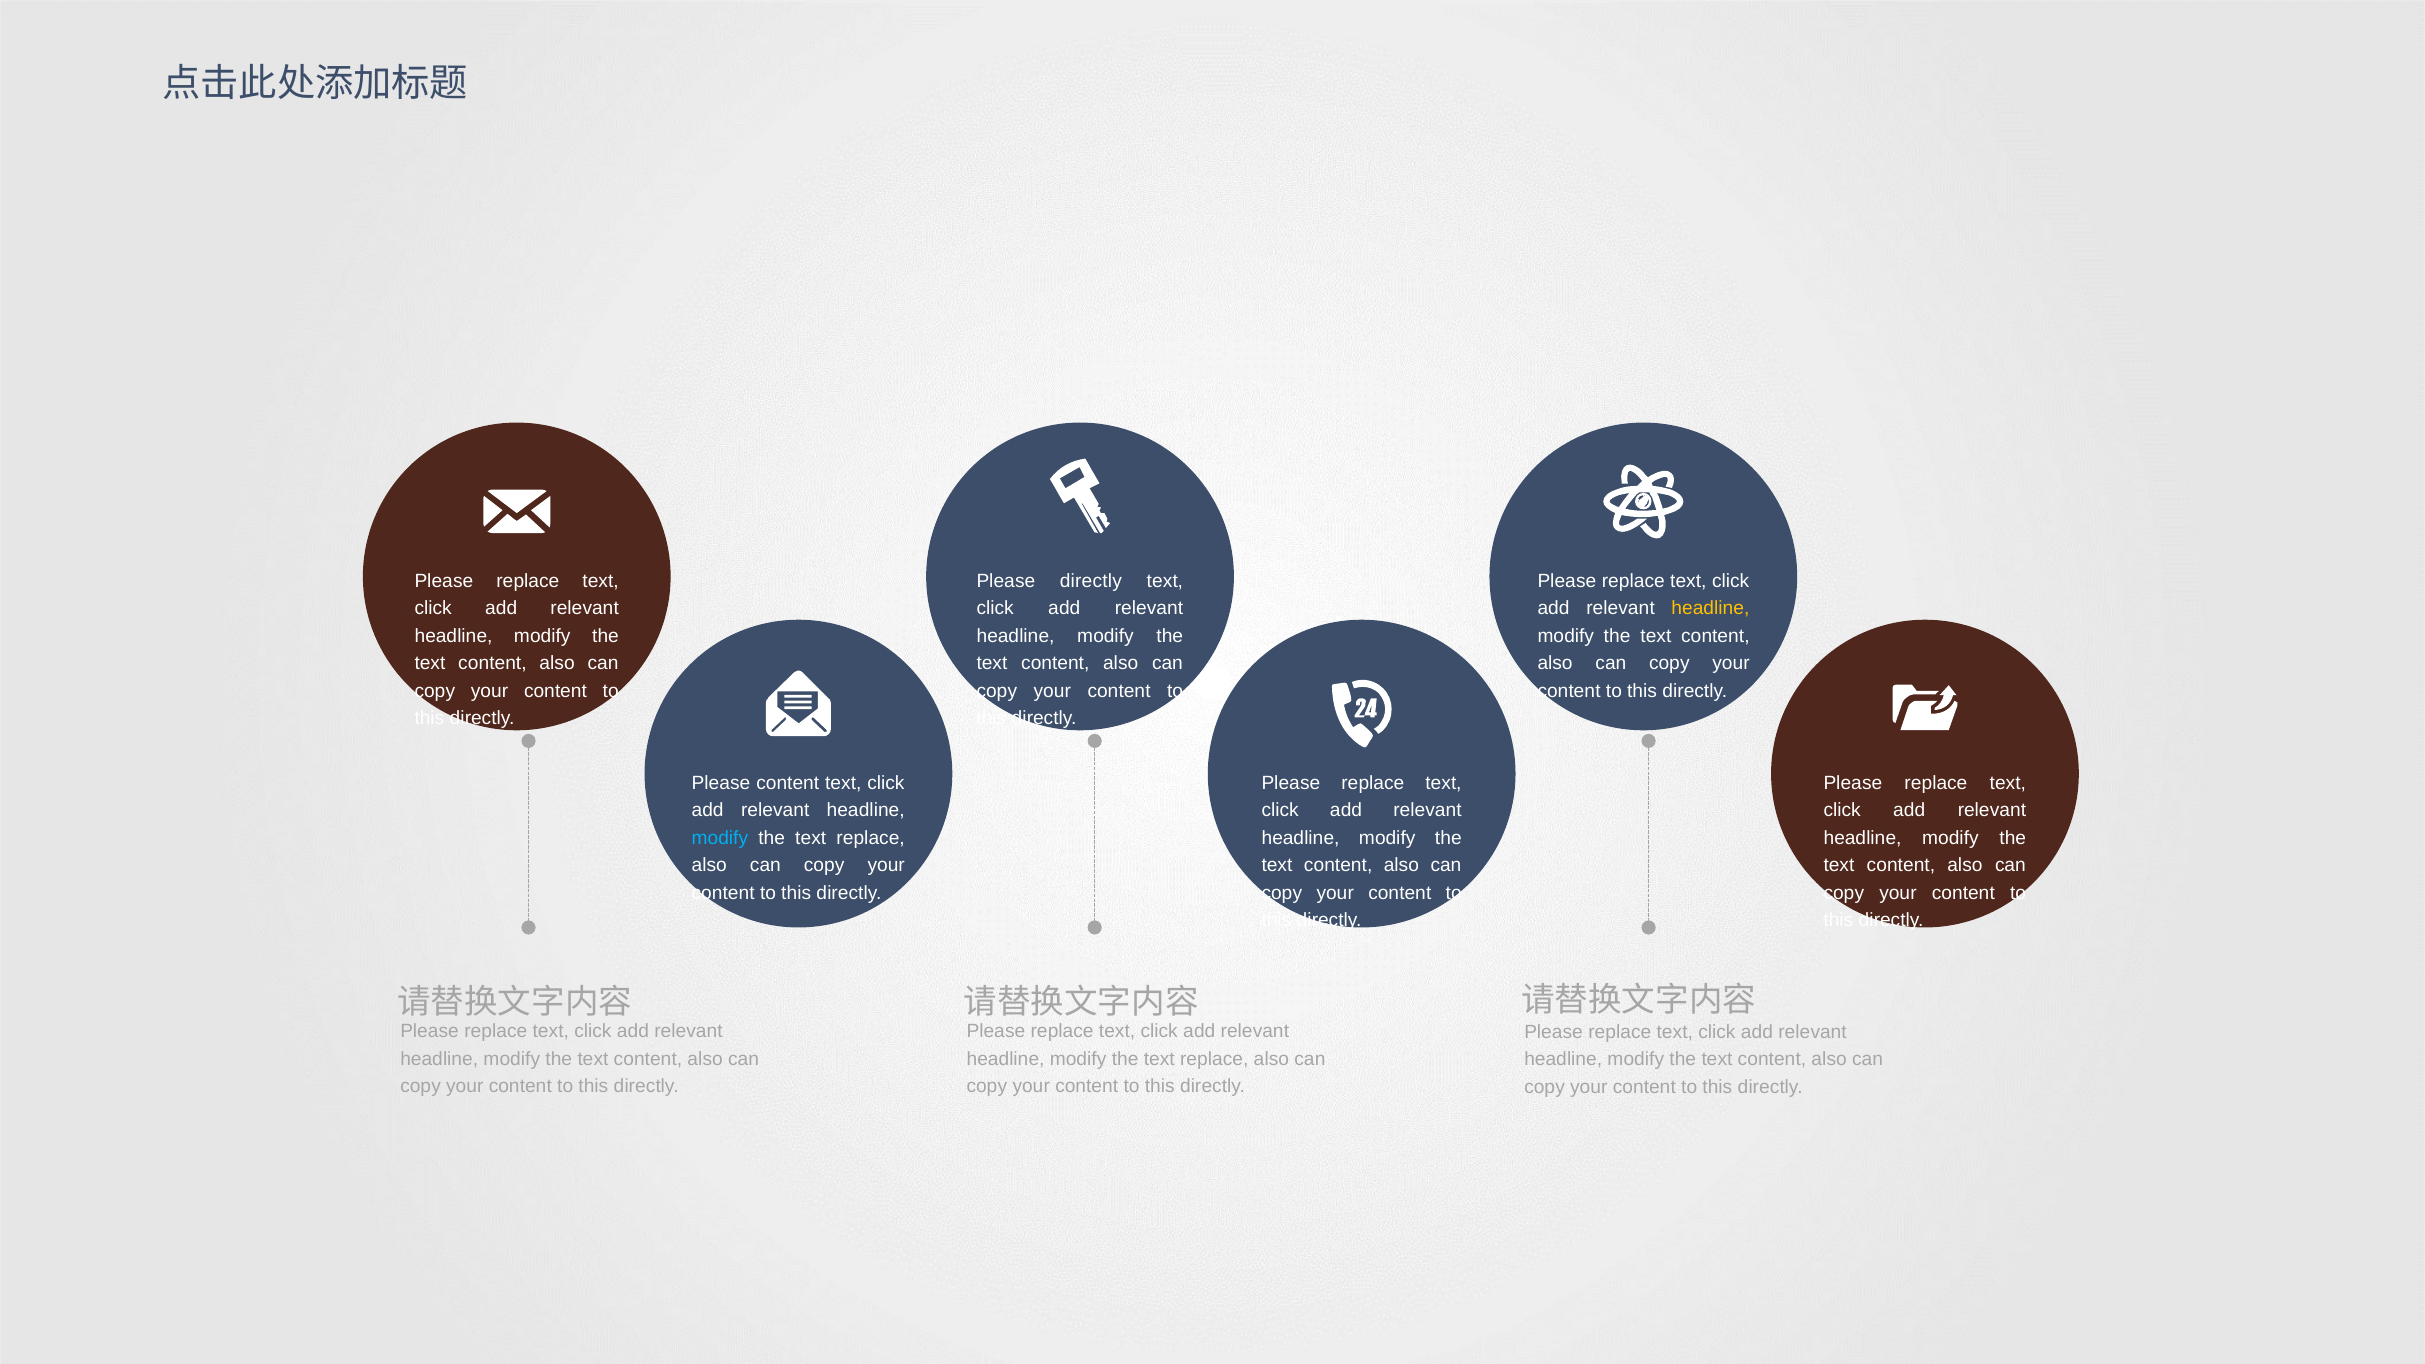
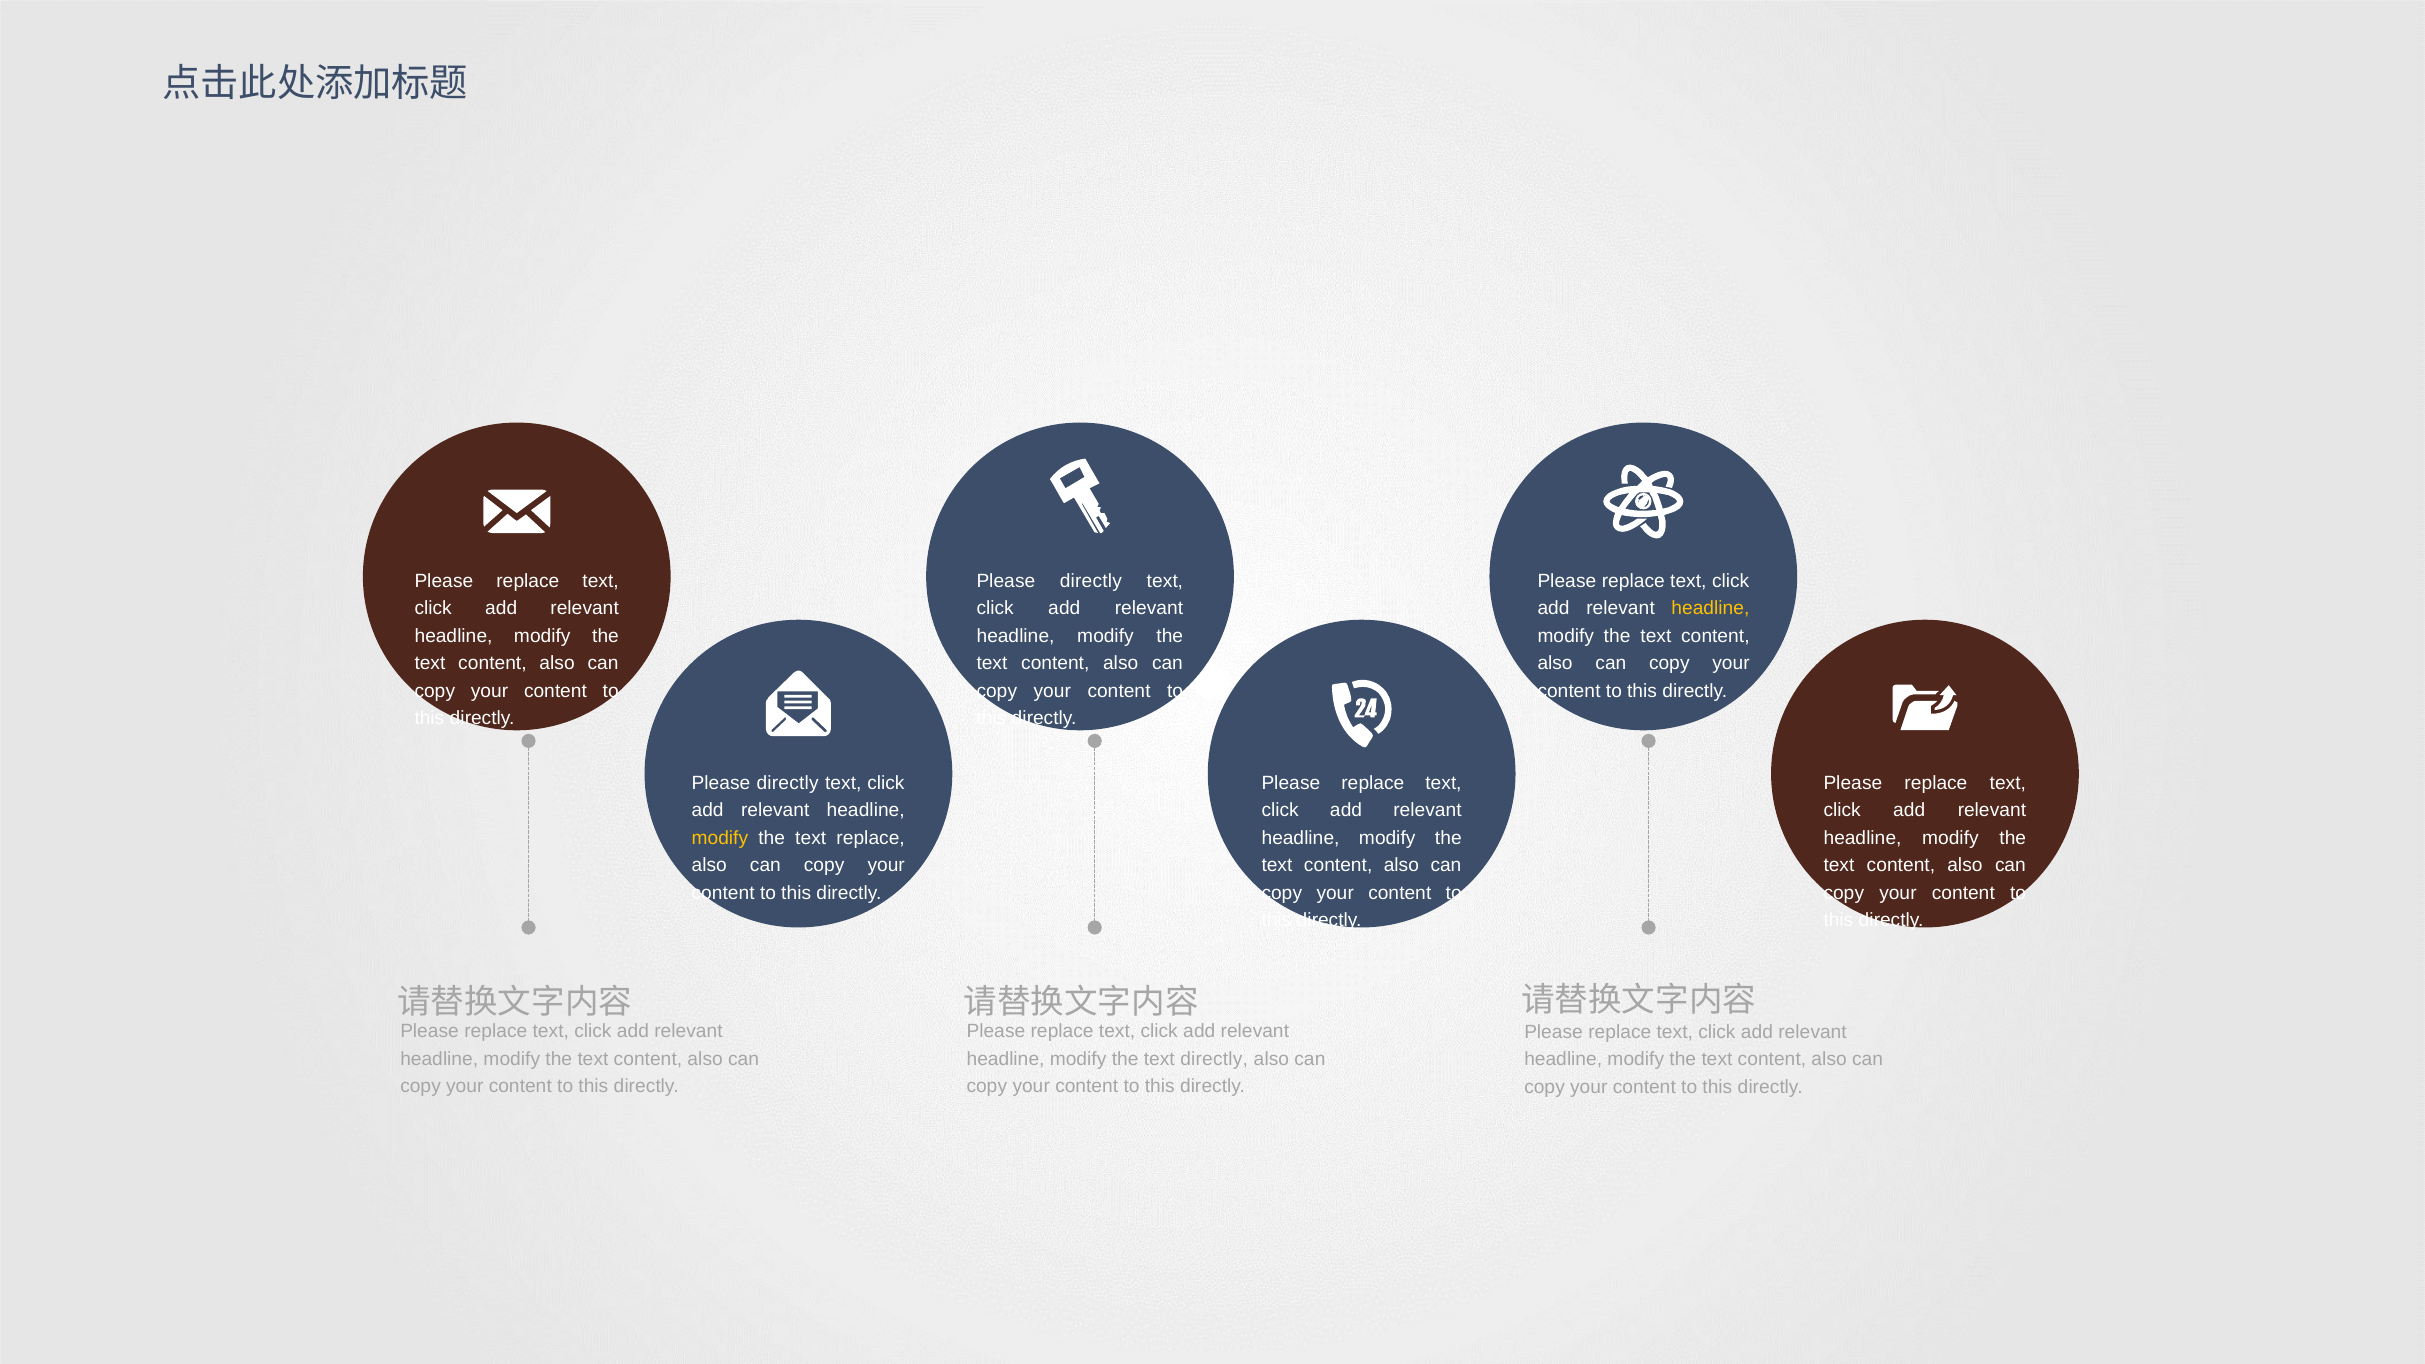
content: content -> directly (788, 783)
modify colour: light blue -> yellow (720, 838)
replace: replace -> directly (1214, 1059)
